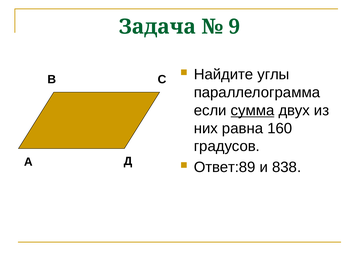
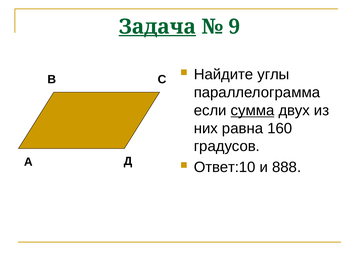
Задача underline: none -> present (157, 27)
Ответ:89: Ответ:89 -> Ответ:10 (225, 167)
838: 838 -> 888 (287, 167)
